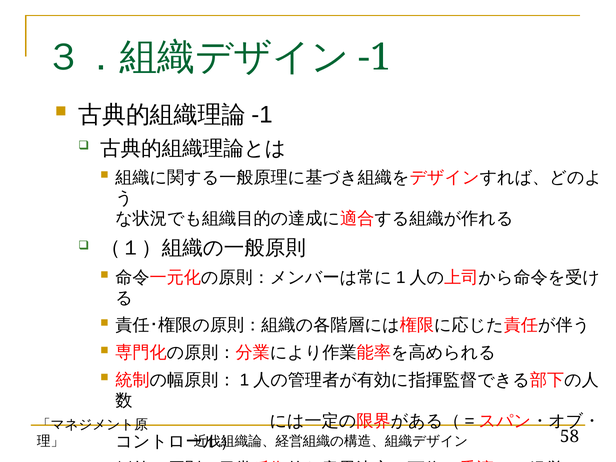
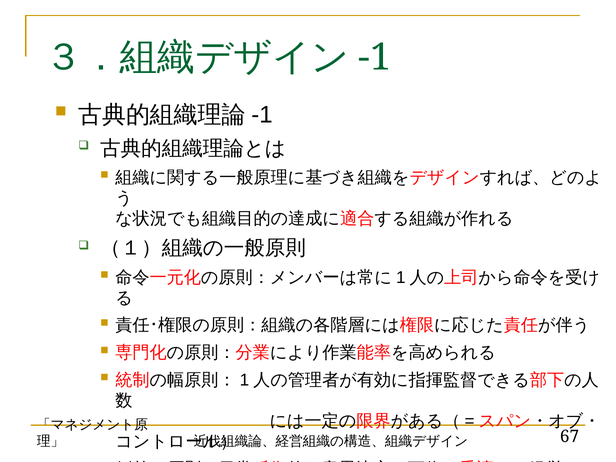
58: 58 -> 67 (570, 436)
